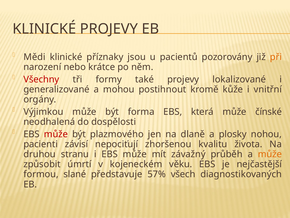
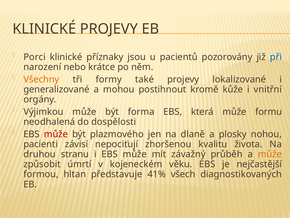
Mědi: Mědi -> Porci (35, 57)
při colour: orange -> blue (276, 57)
Všechny colour: red -> orange (41, 79)
čínské: čínské -> formu (269, 112)
slané: slané -> hltan (75, 174)
57%: 57% -> 41% (157, 174)
